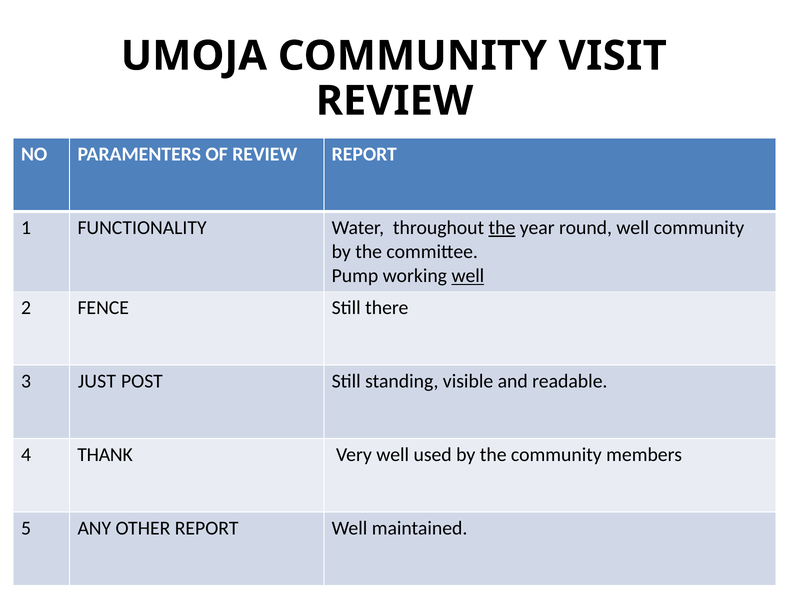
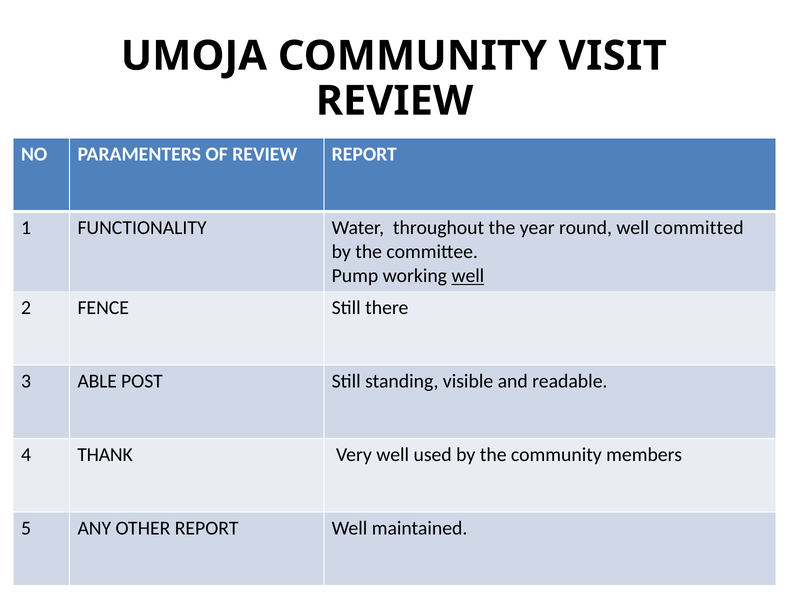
the underline: present -> none (502, 228)
well community: community -> committed (699, 228)
JUST: JUST -> ABLE (97, 381)
